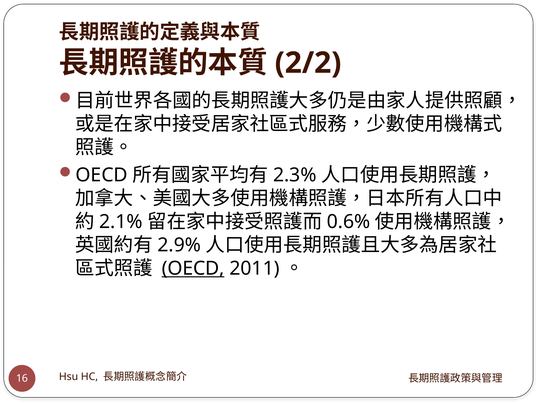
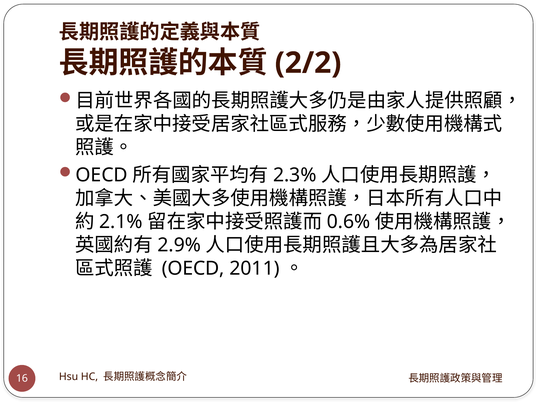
OECD underline: present -> none (193, 268)
